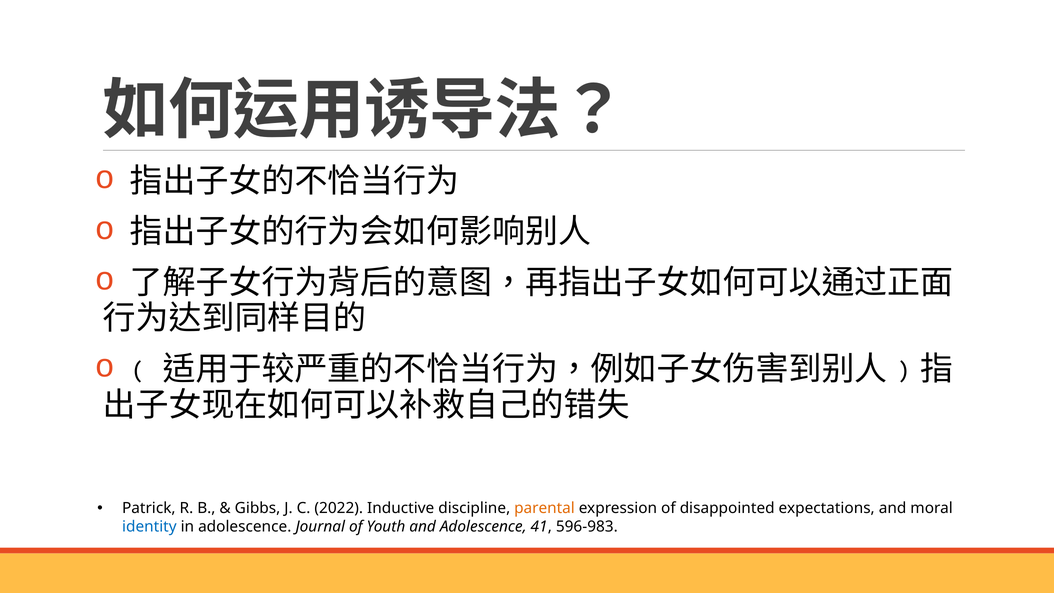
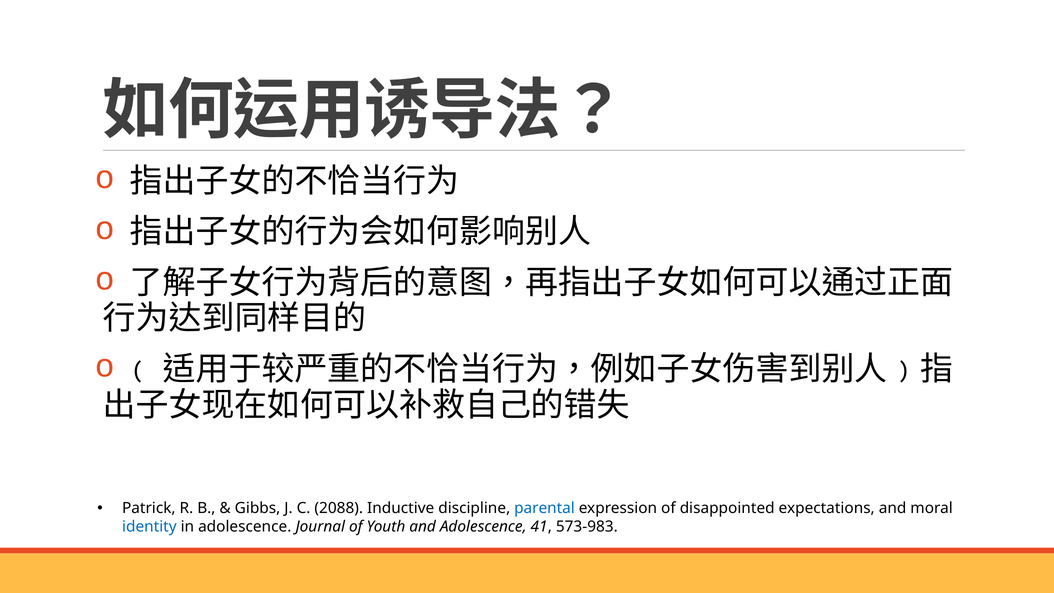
2022: 2022 -> 2088 (339, 508)
parental colour: orange -> blue (544, 508)
596-983: 596-983 -> 573-983 (587, 527)
